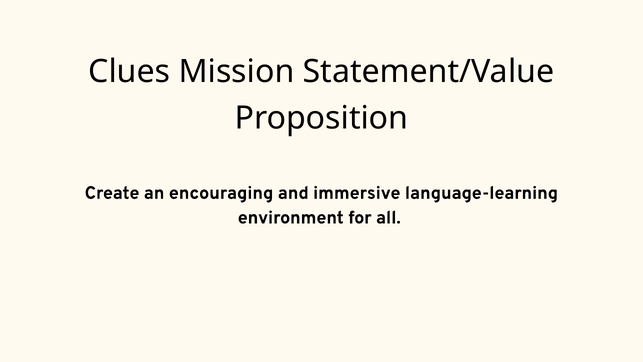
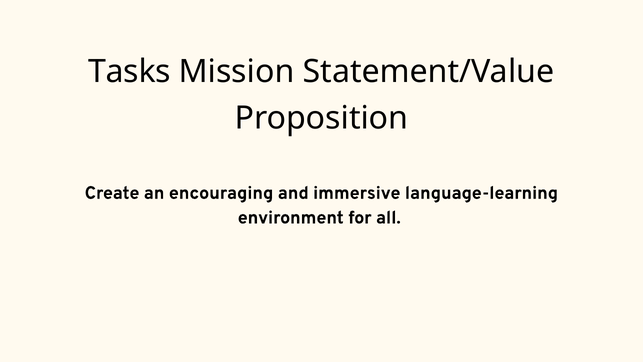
Clues: Clues -> Tasks (130, 72)
